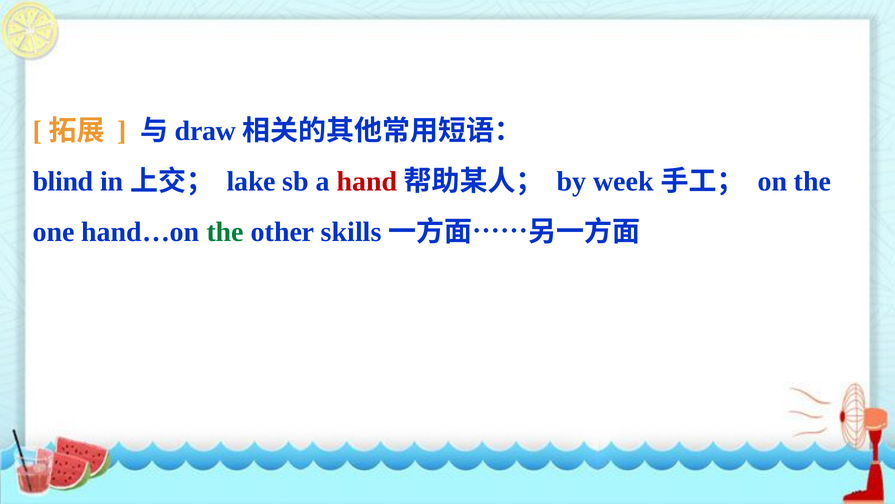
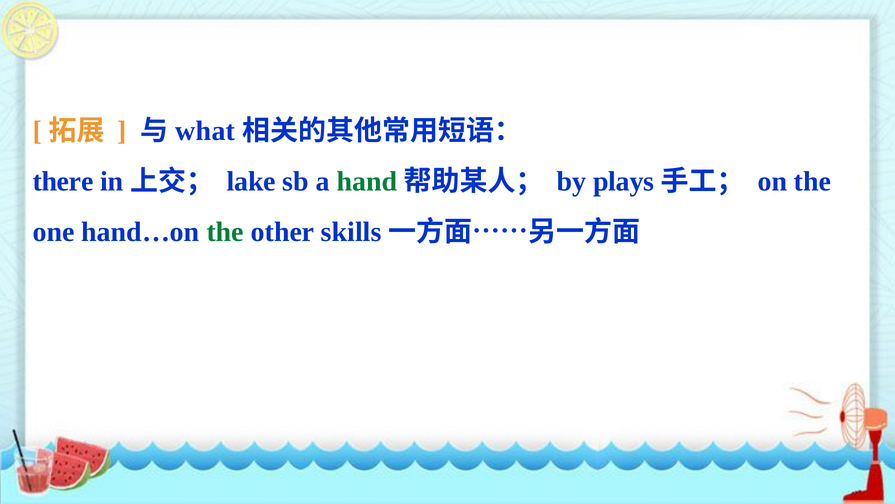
draw: draw -> what (205, 131)
blind: blind -> there (63, 181)
hand colour: red -> green (367, 181)
week: week -> plays (624, 181)
